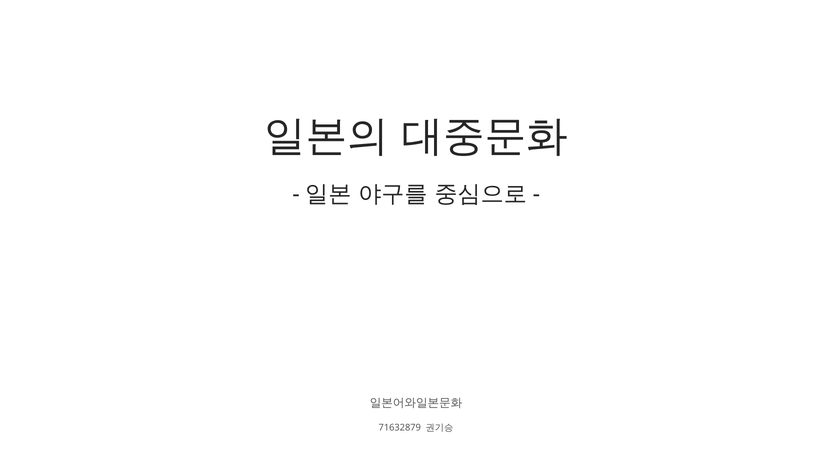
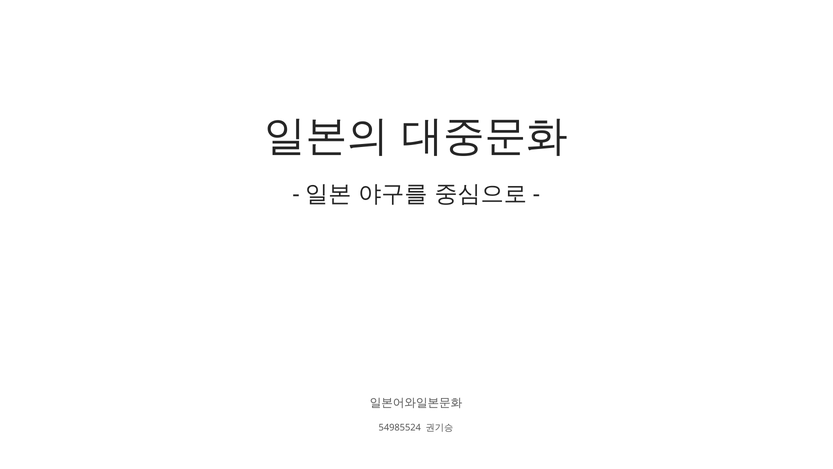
71632879: 71632879 -> 54985524 (400, 427)
